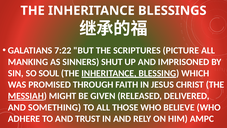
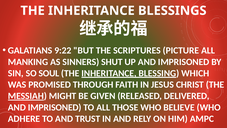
7:22: 7:22 -> 9:22 (63, 50)
SOMETHING: SOMETHING -> IMPRISONED (55, 107)
